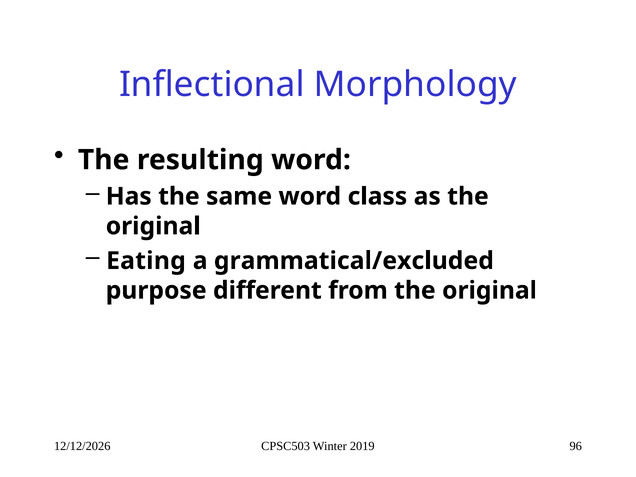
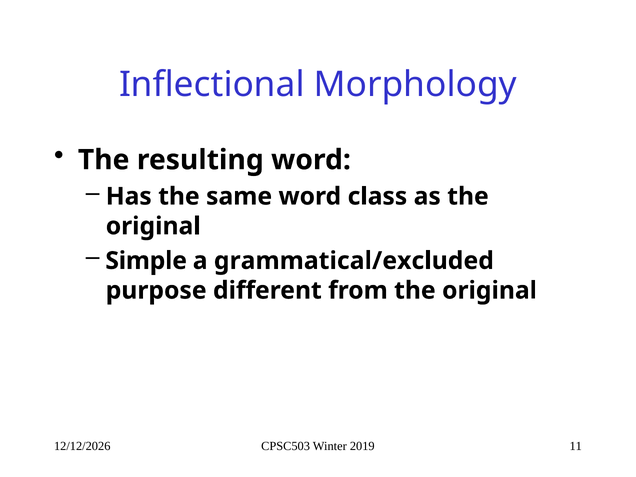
Eating: Eating -> Simple (146, 261)
96: 96 -> 11 (576, 446)
